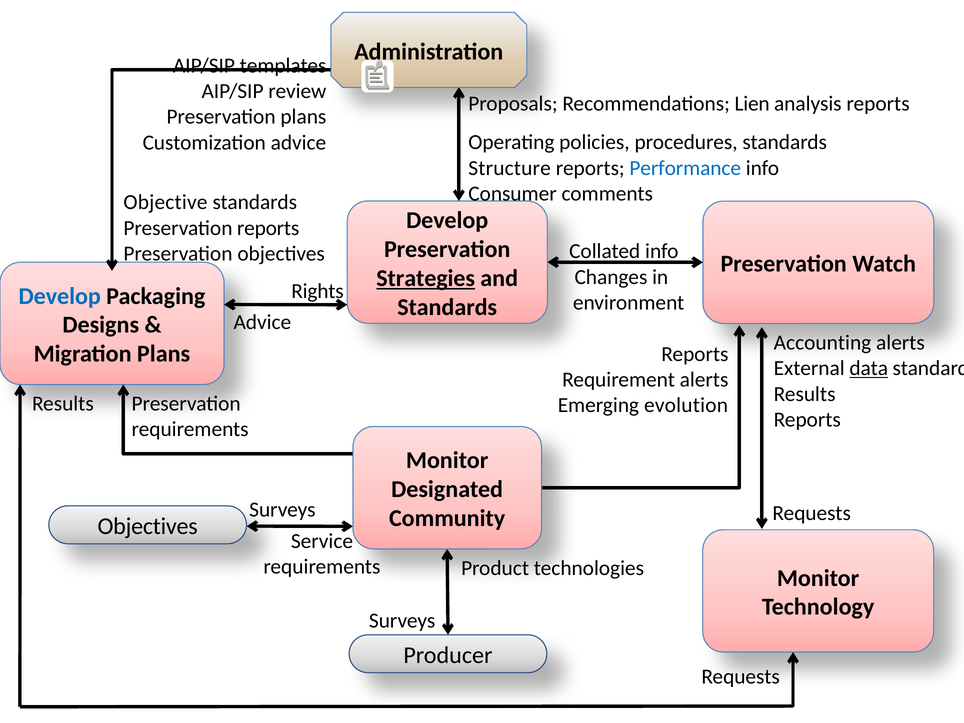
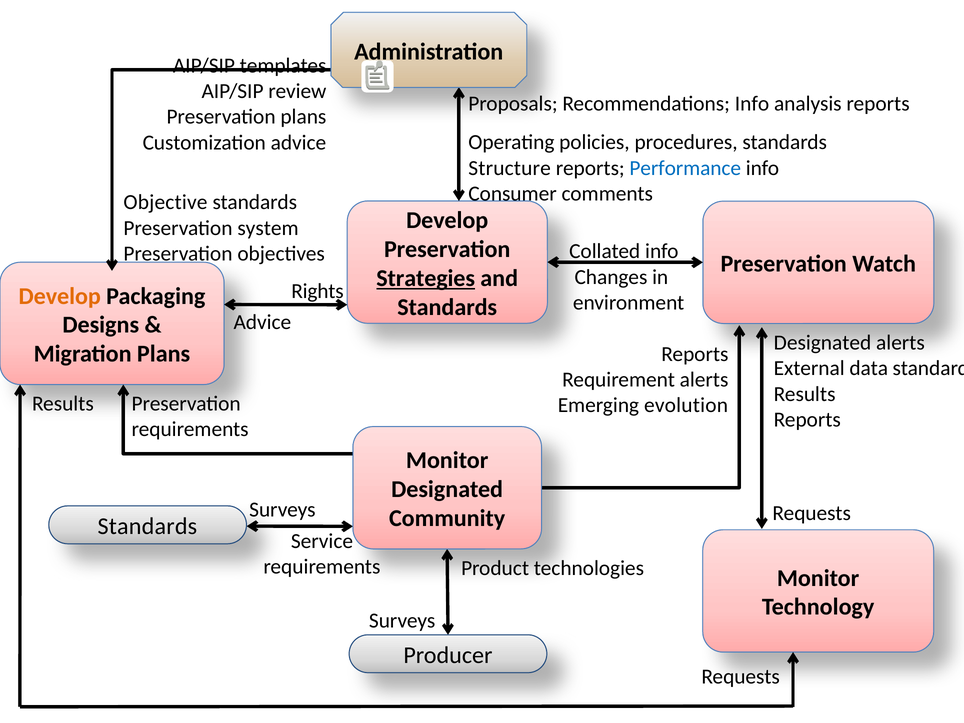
Recommendations Lien: Lien -> Info (752, 103)
Preservation reports: reports -> system (268, 228)
Develop colour: blue -> orange (60, 296)
Accounting: Accounting -> Designated (823, 343)
data underline: present -> none (869, 368)
Objectives: Objectives -> Standards (147, 526)
